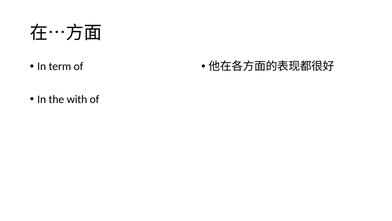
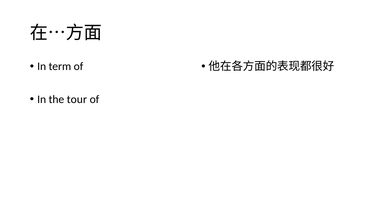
with: with -> tour (77, 99)
